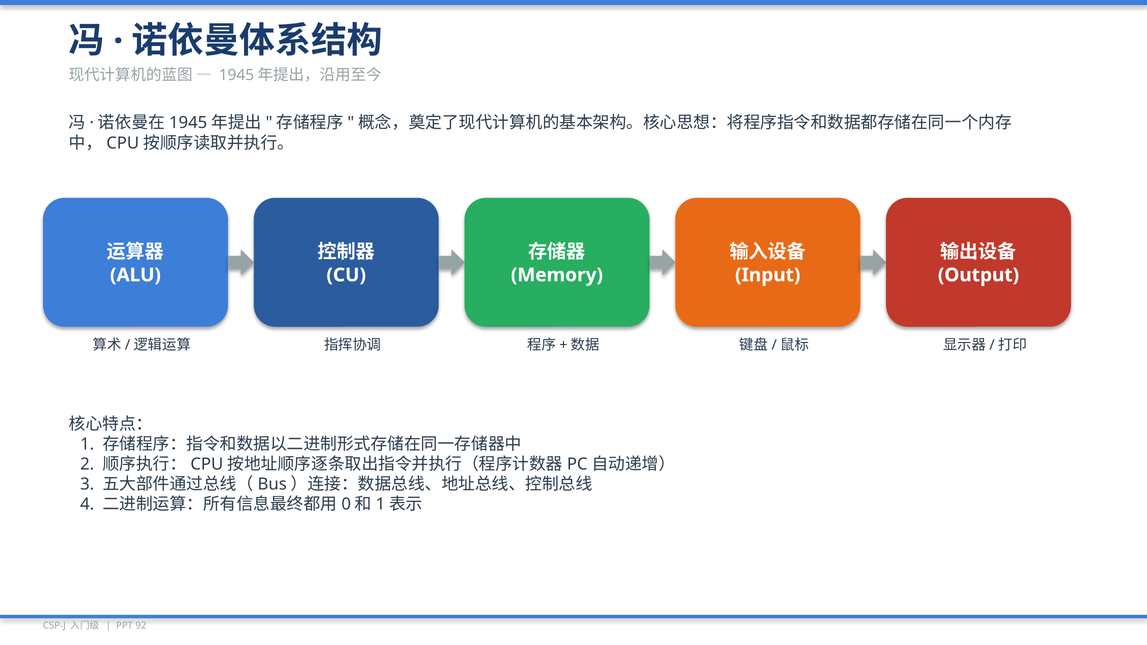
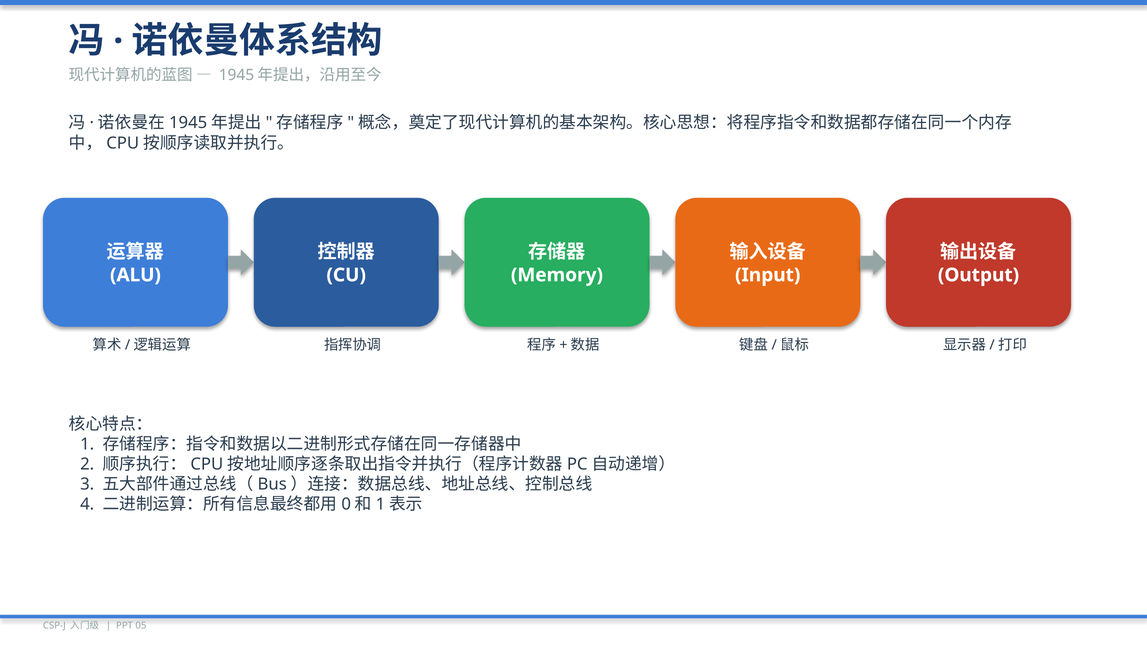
92: 92 -> 05 (141, 626)
